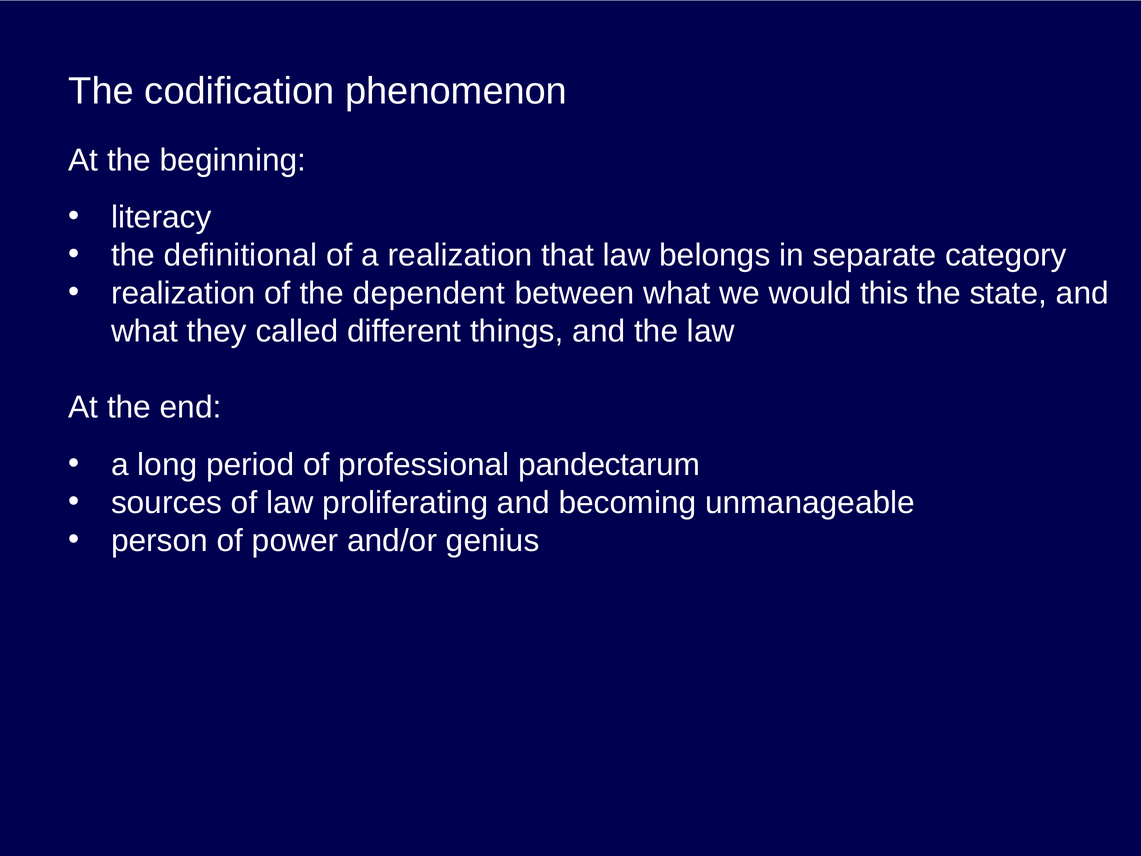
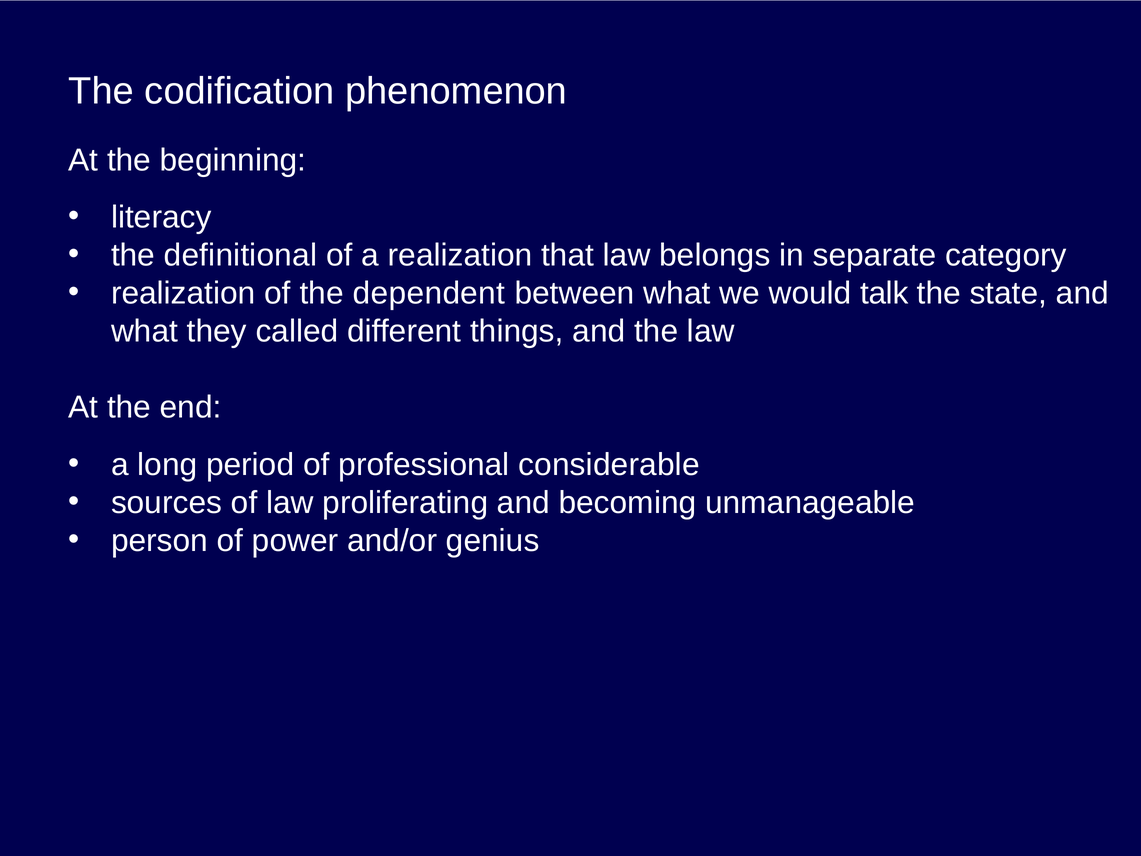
this: this -> talk (884, 293)
pandectarum: pandectarum -> considerable (609, 464)
